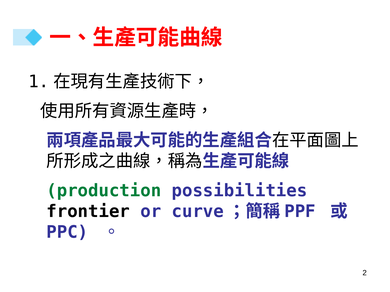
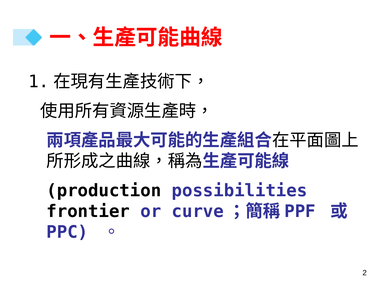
production colour: green -> black (104, 191)
